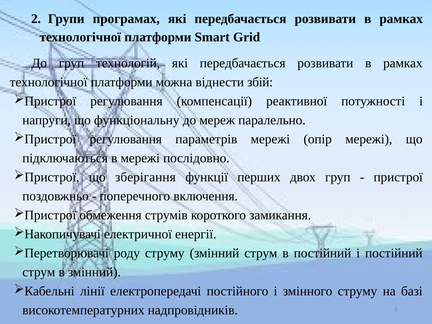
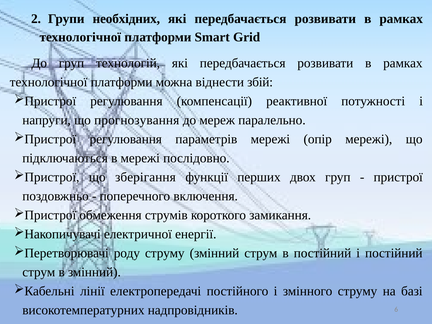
програмах: програмах -> необхідних (126, 19)
функціональну: функціональну -> прогнозування (137, 120)
